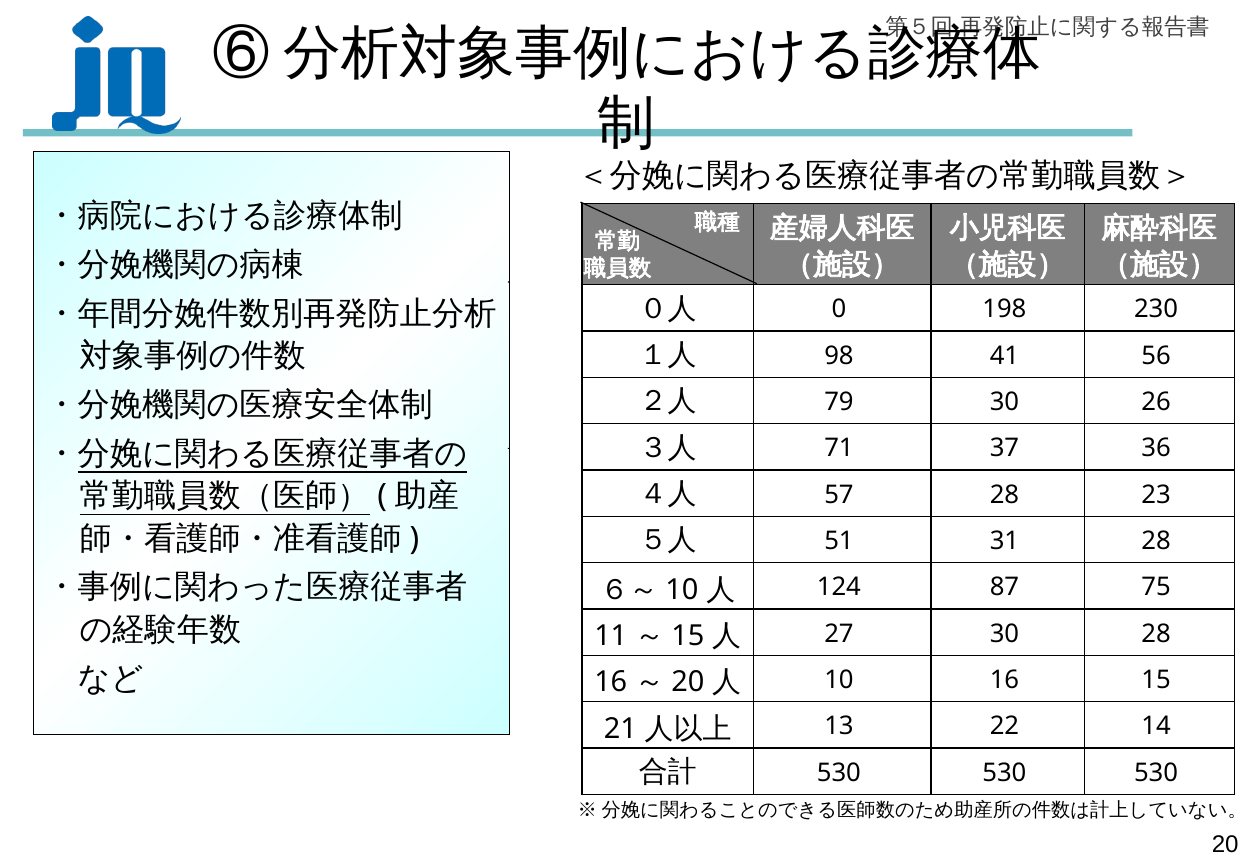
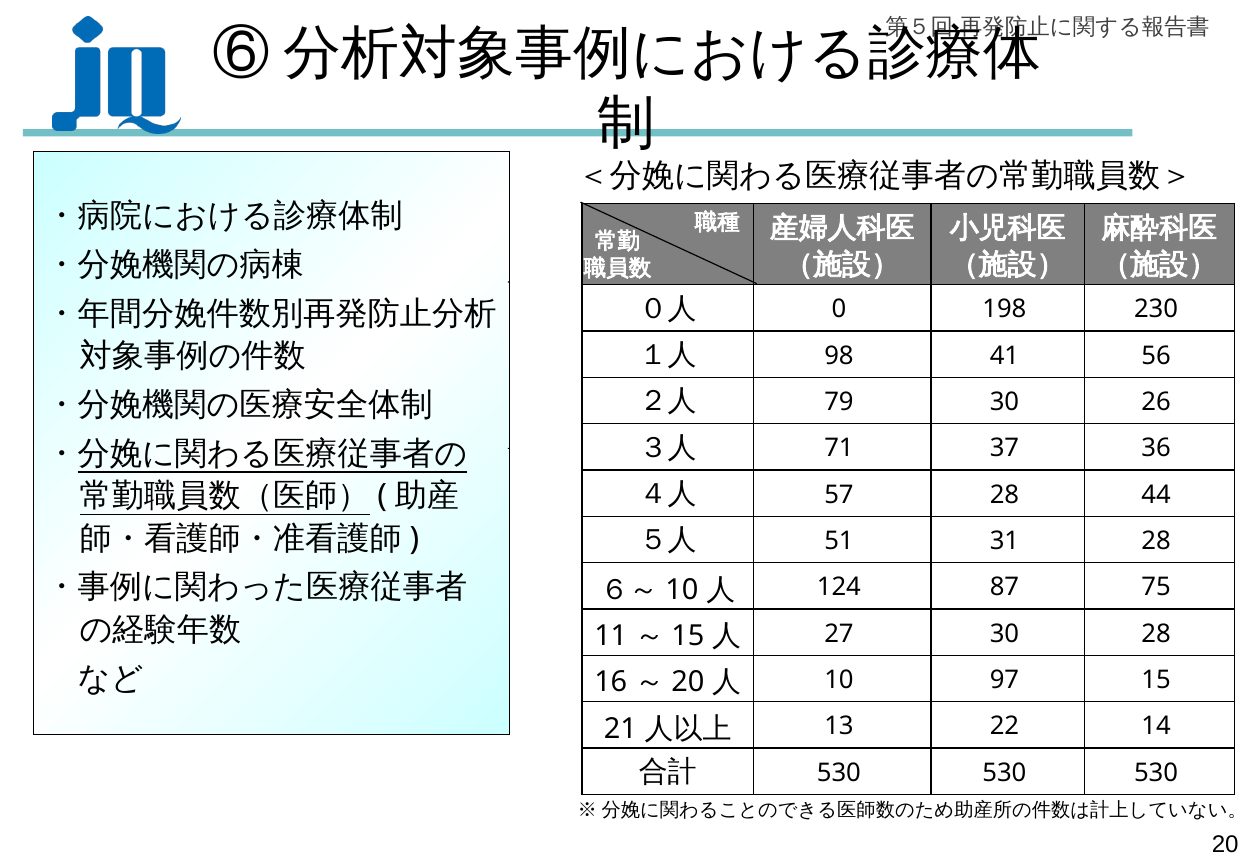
23: 23 -> 44 (1156, 495)
10 16: 16 -> 97 (1004, 680)
